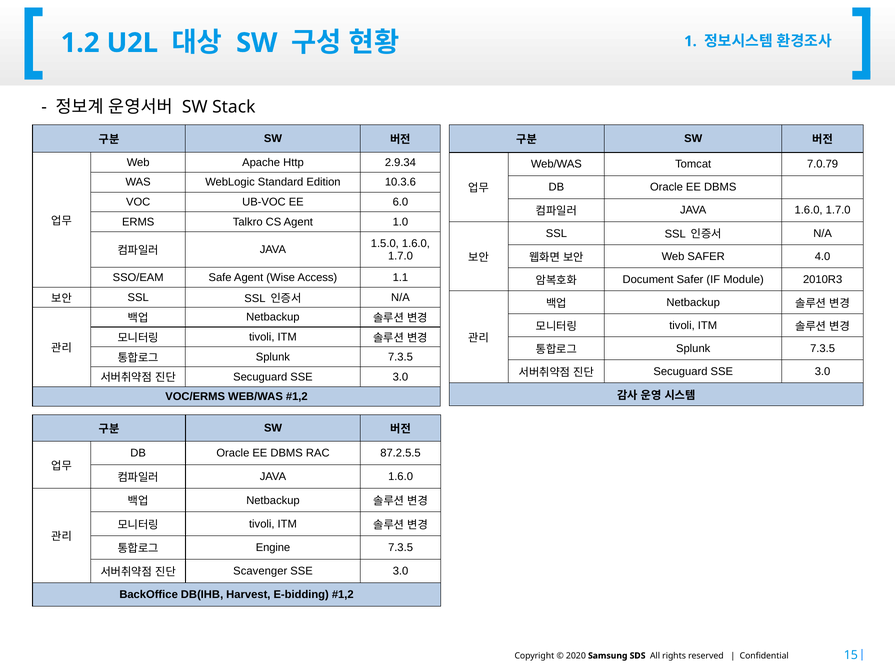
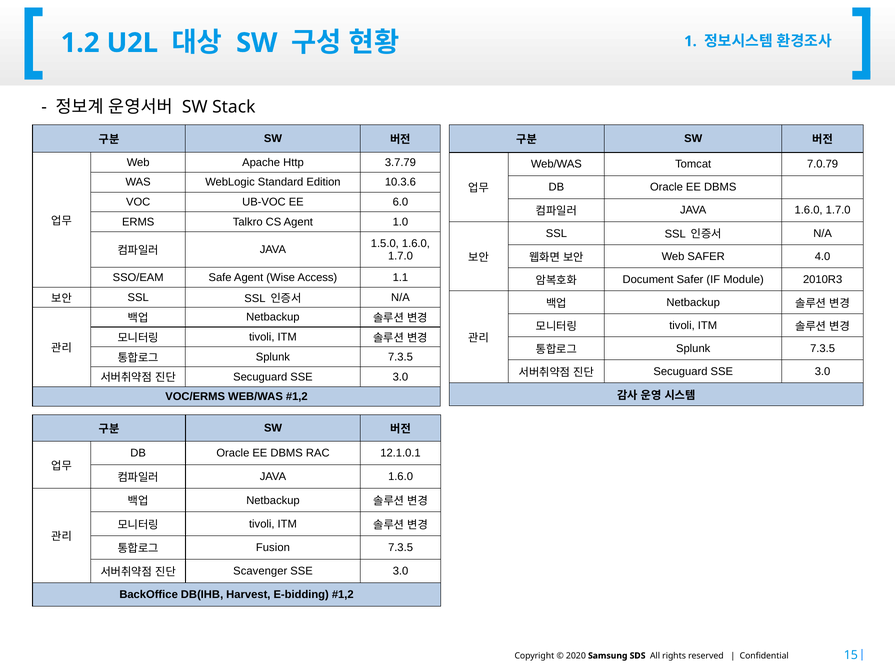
2.9.34: 2.9.34 -> 3.7.79 (400, 162)
87.2.5.5: 87.2.5.5 -> 12.1.0.1 (400, 453)
Engine: Engine -> Fusion (273, 548)
